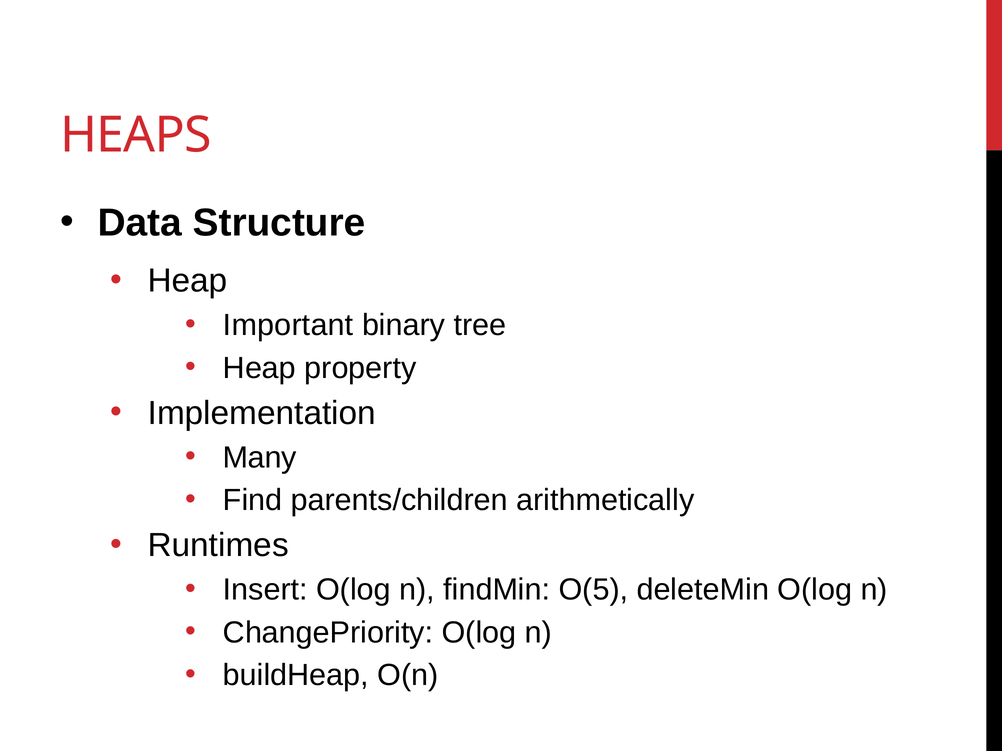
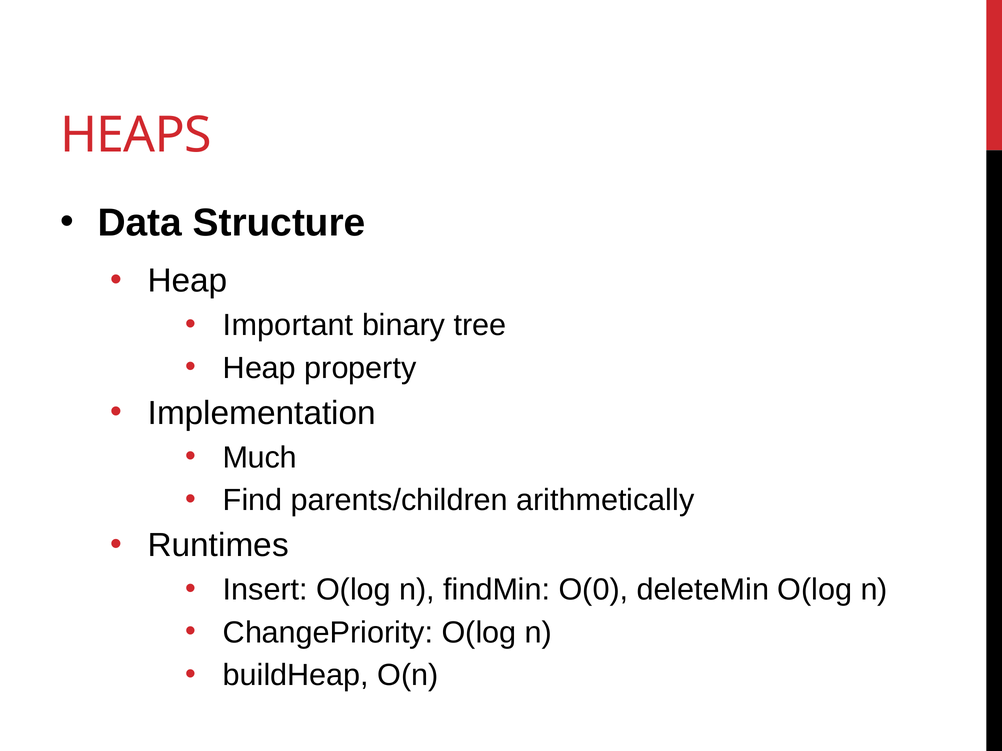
Many: Many -> Much (260, 458)
O(5: O(5 -> O(0 (593, 590)
